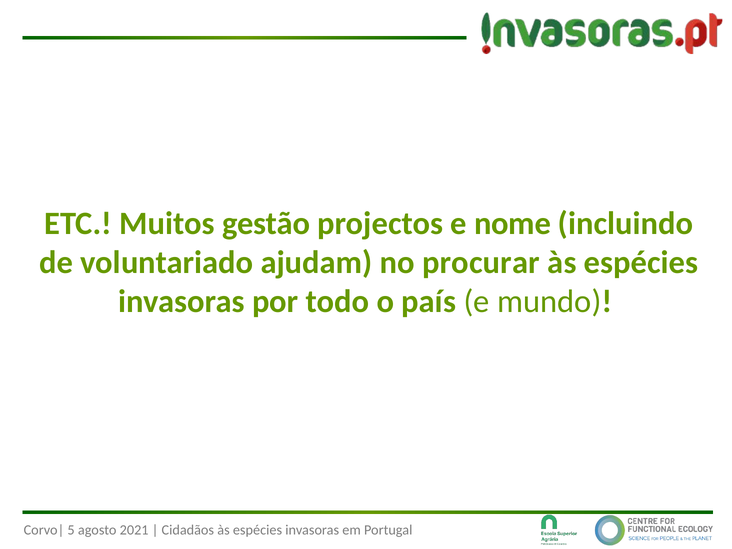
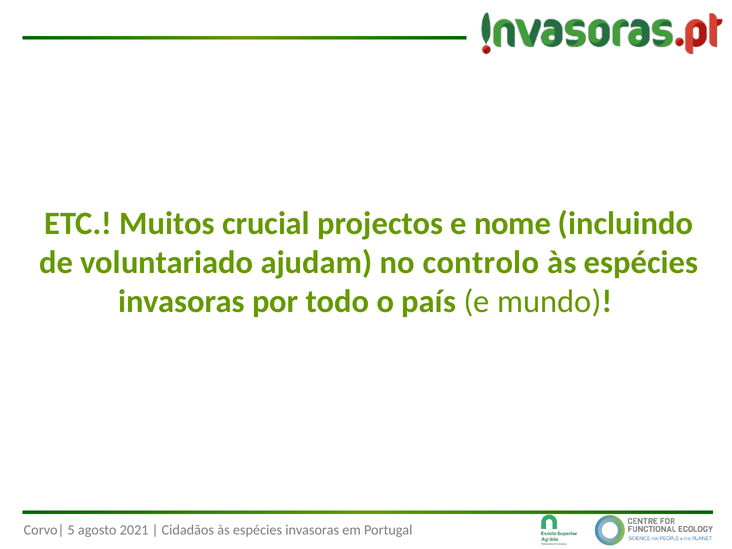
gestão: gestão -> crucial (266, 223)
procurar: procurar -> controlo (481, 262)
